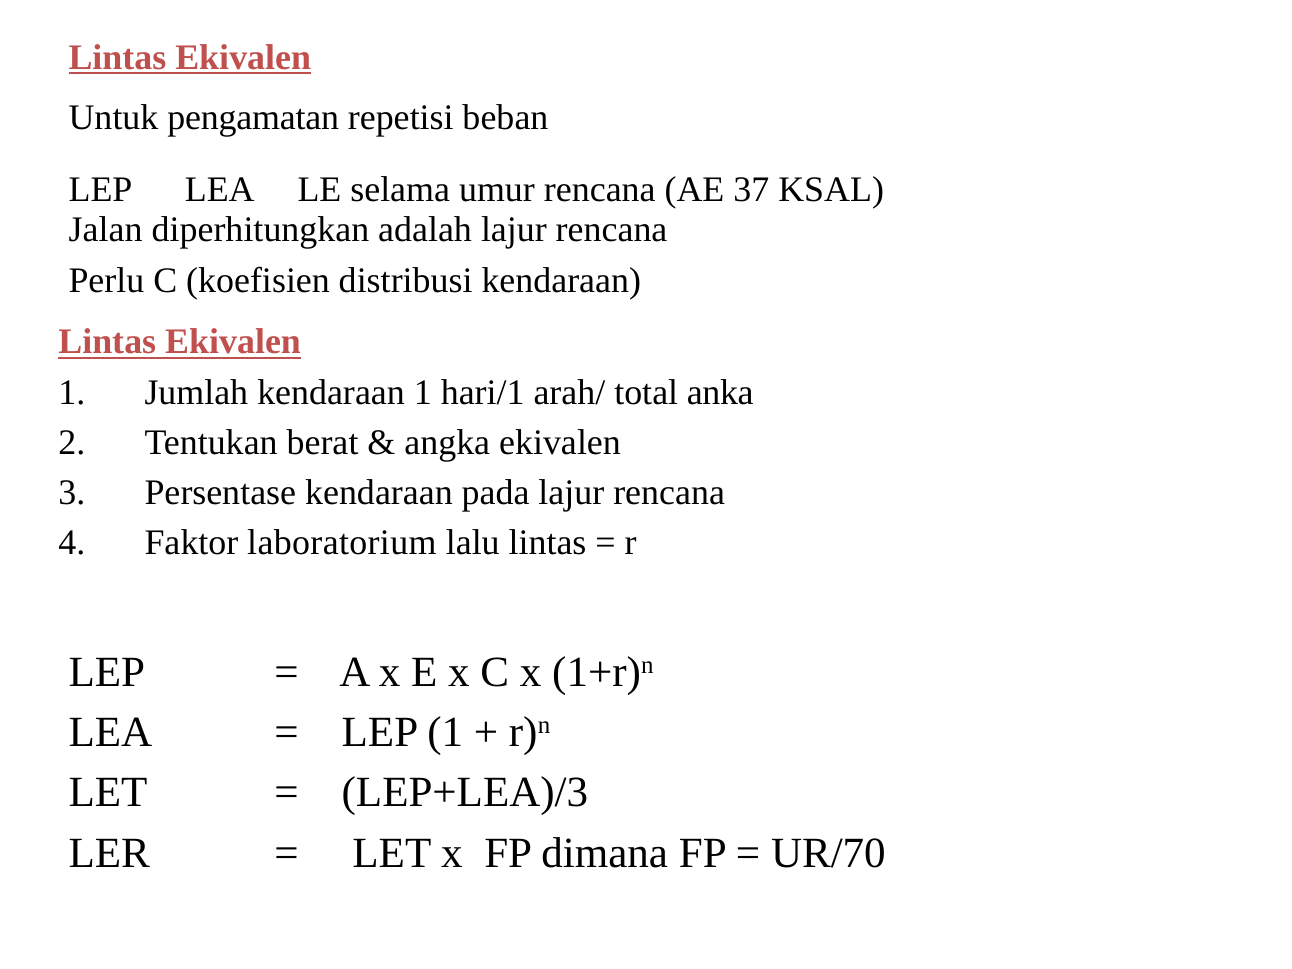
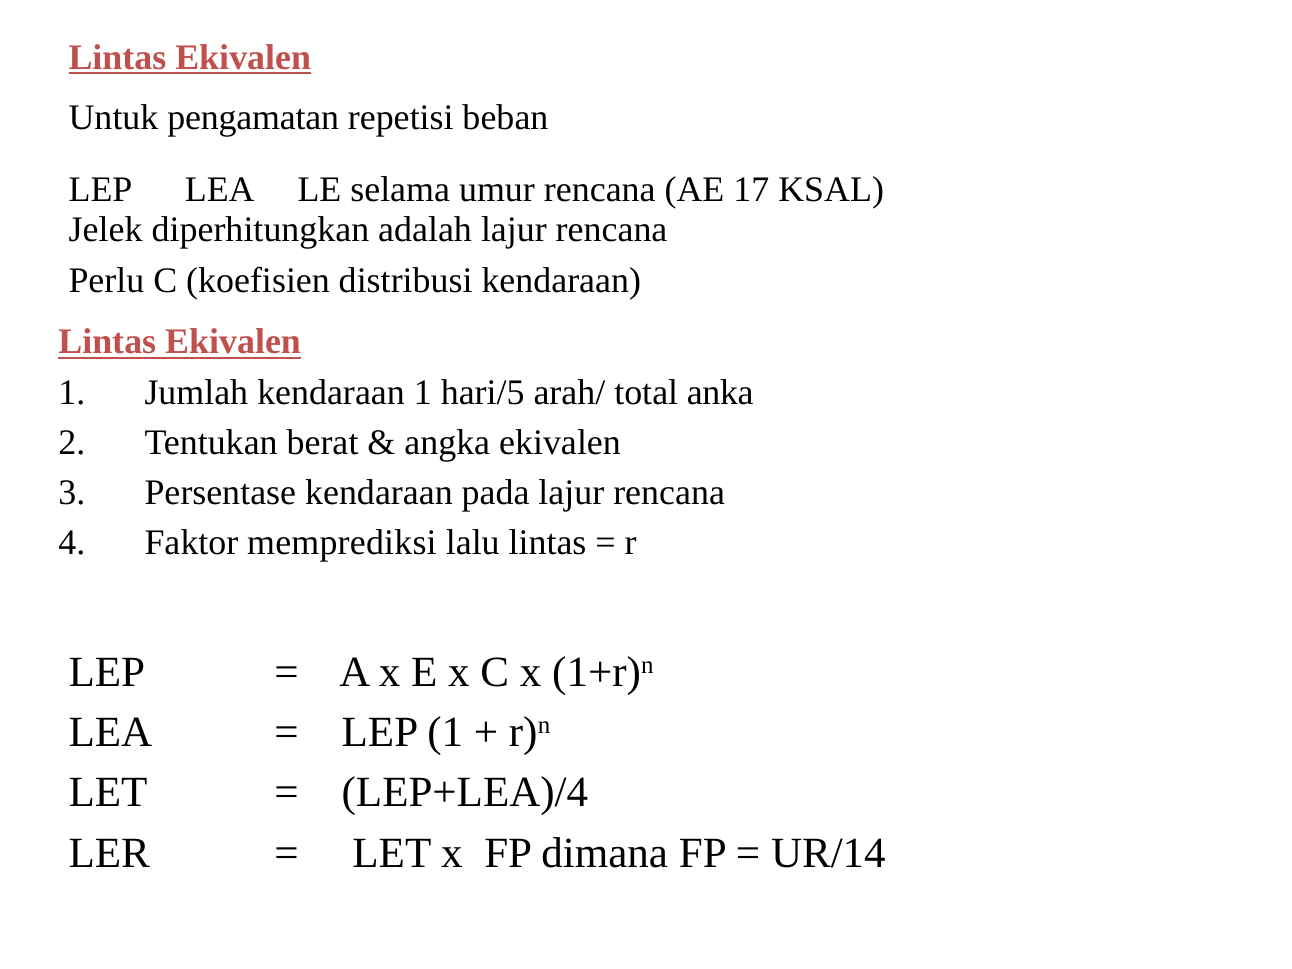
37: 37 -> 17 (751, 189)
Jalan: Jalan -> Jelek (106, 230)
hari/1: hari/1 -> hari/5 (483, 392)
laboratorium: laboratorium -> memprediksi (342, 543)
LEP+LEA)/3: LEP+LEA)/3 -> LEP+LEA)/4 (465, 793)
UR/70: UR/70 -> UR/14 (828, 853)
